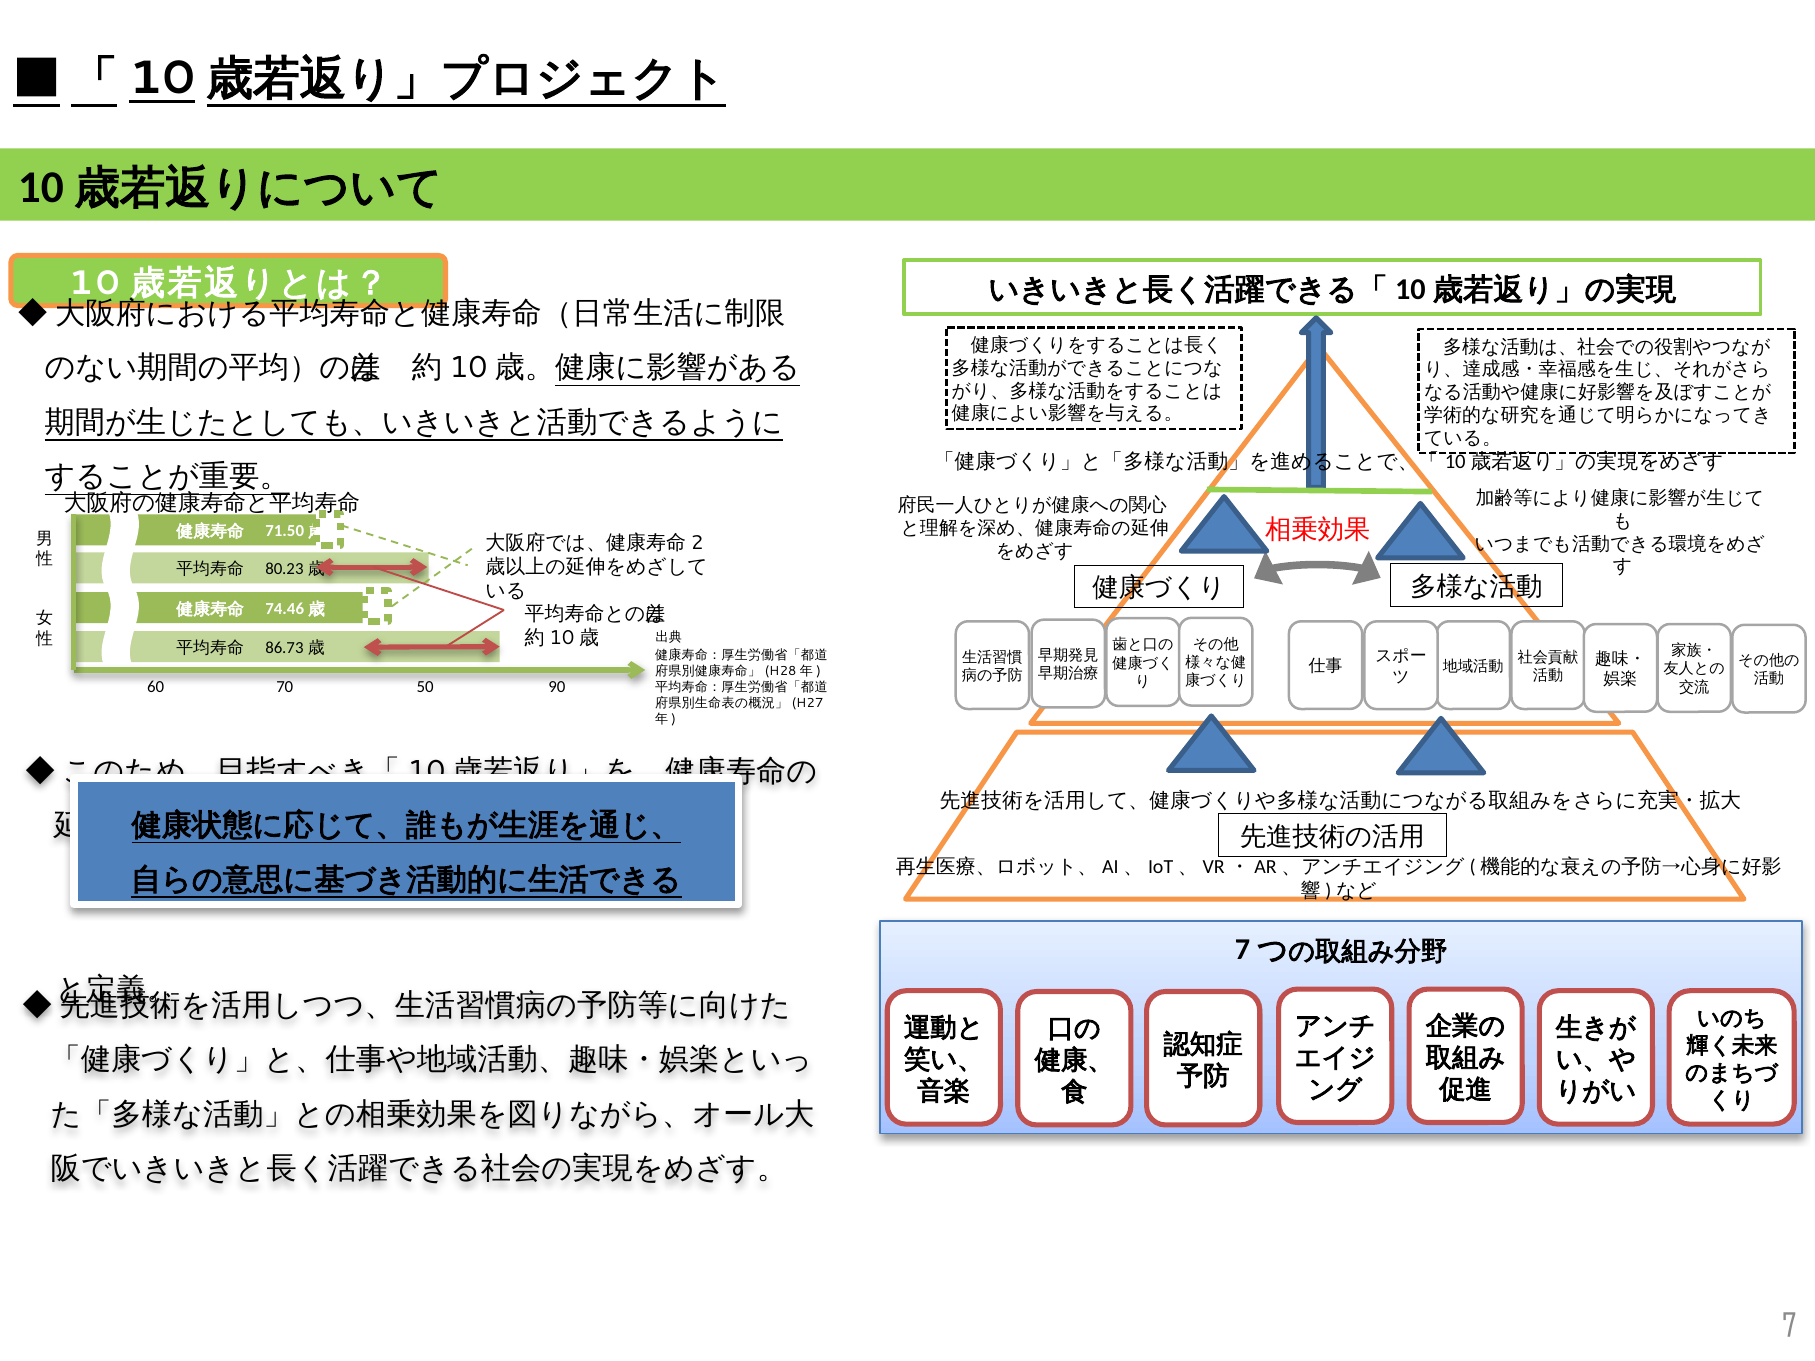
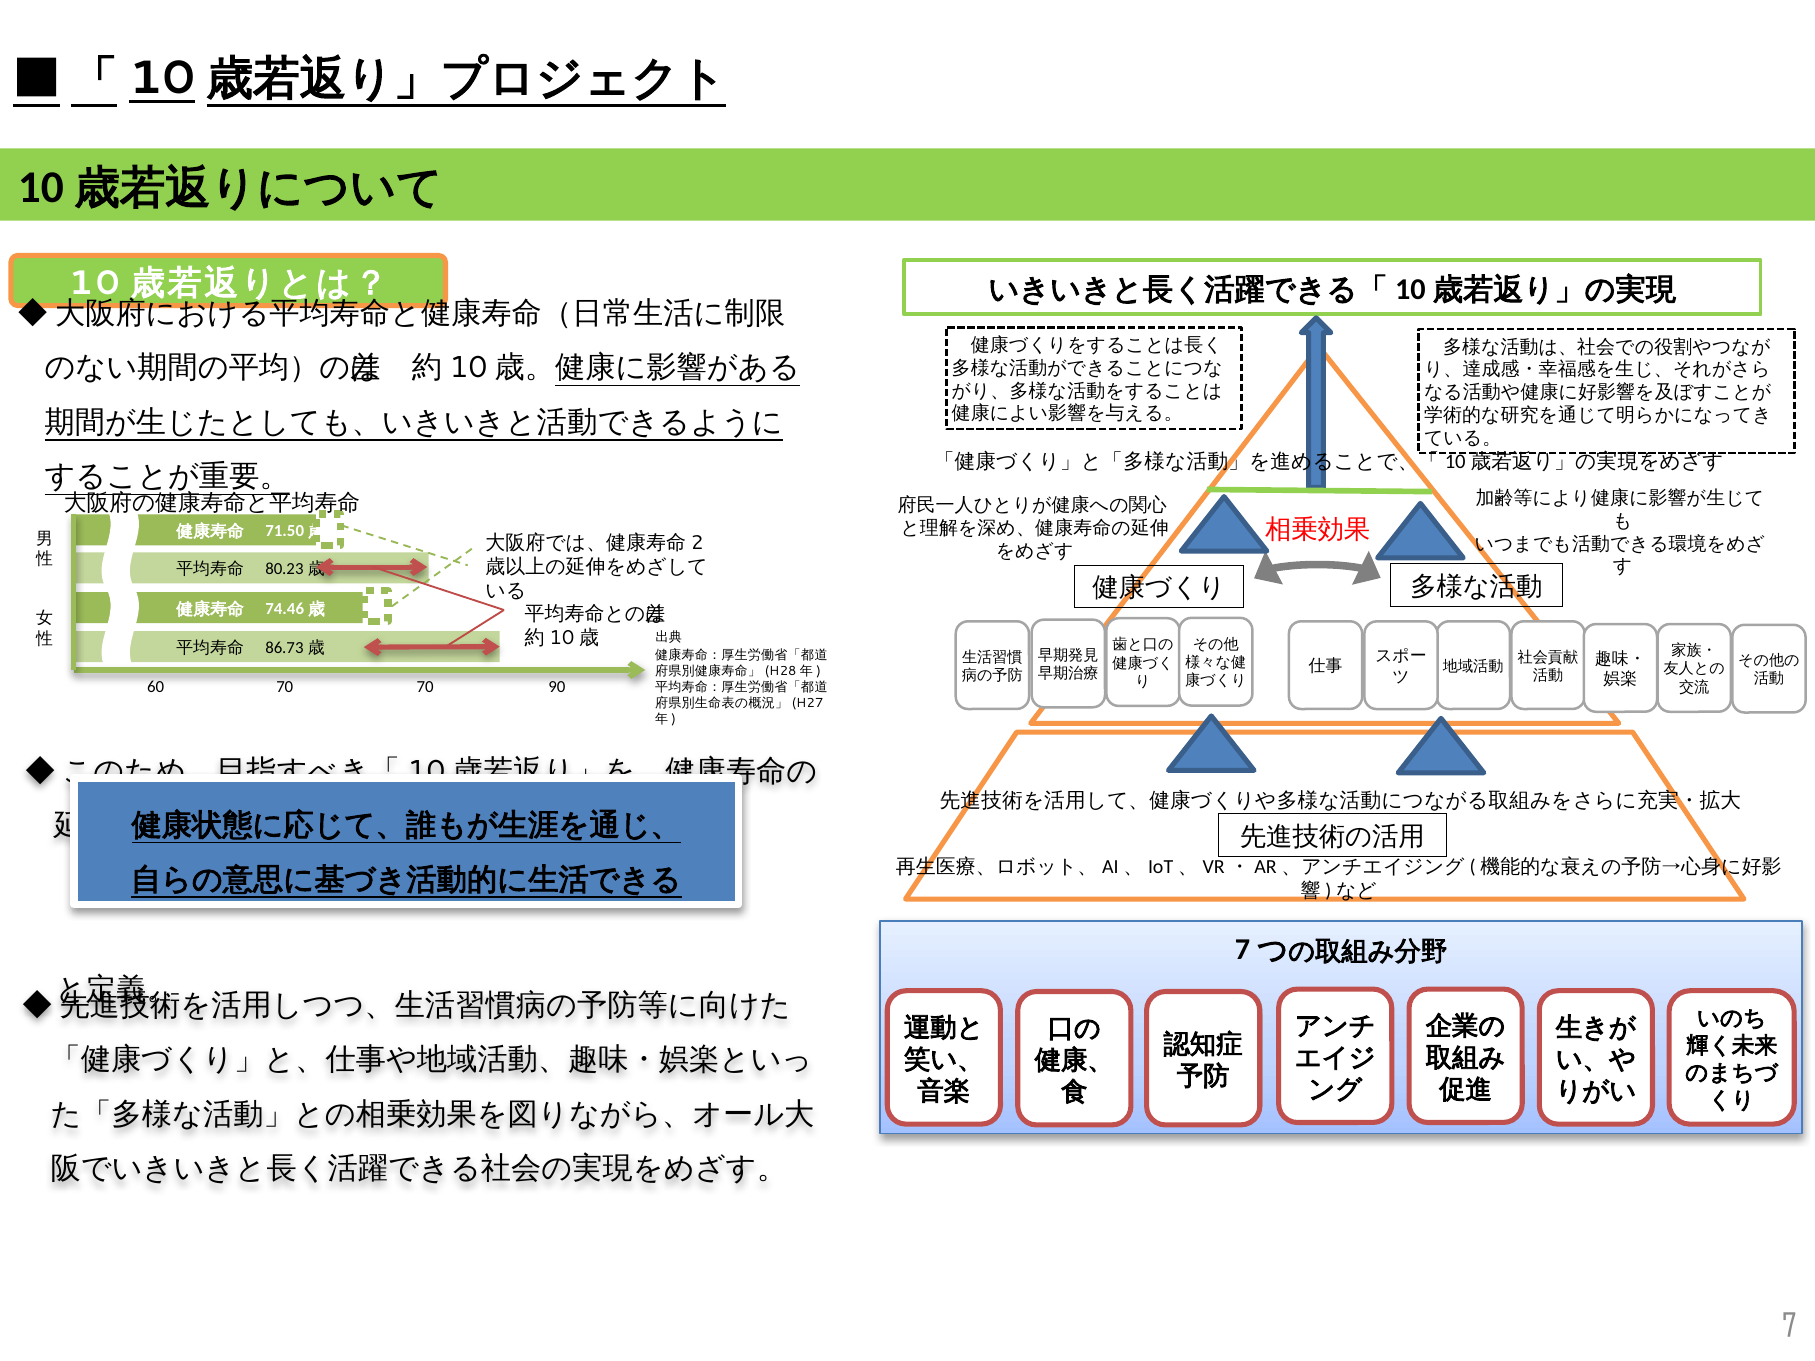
70 50: 50 -> 70 (425, 687)
